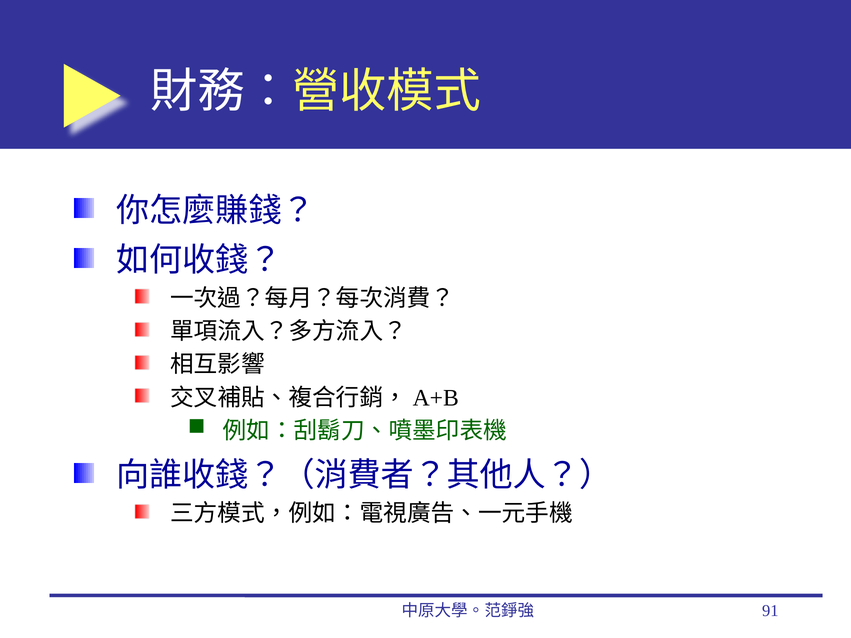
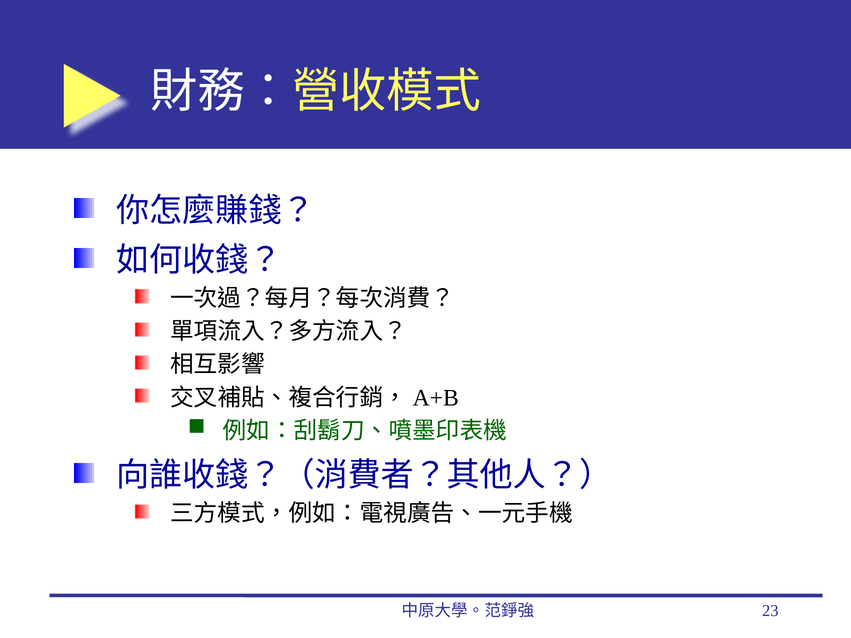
91: 91 -> 23 (770, 611)
